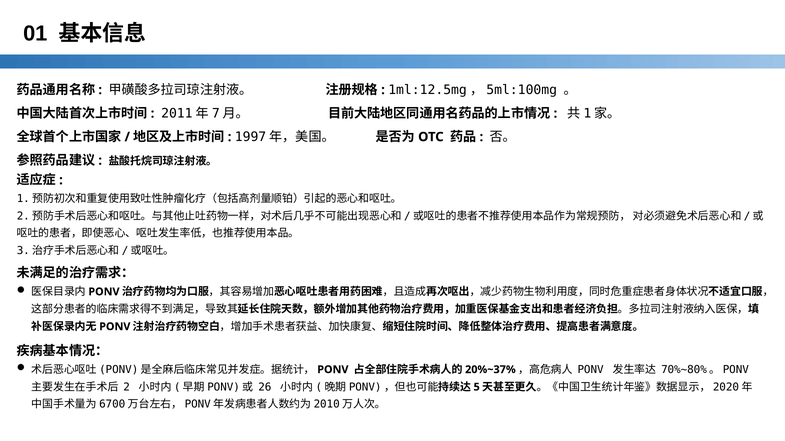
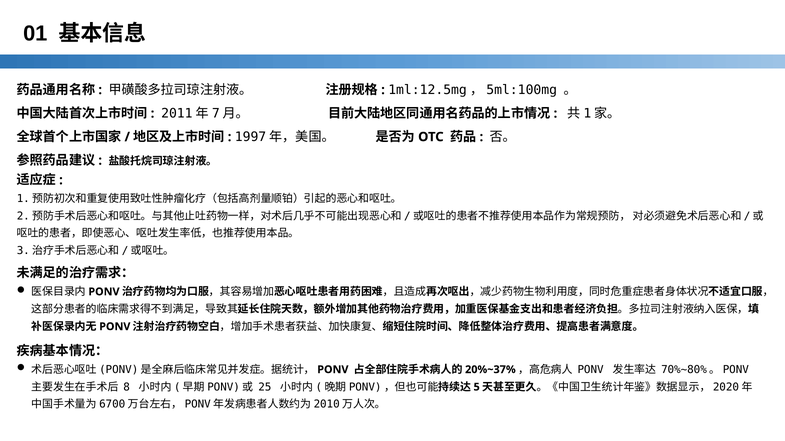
2: 2 -> 8 (127, 387)
26: 26 -> 25 (265, 387)
